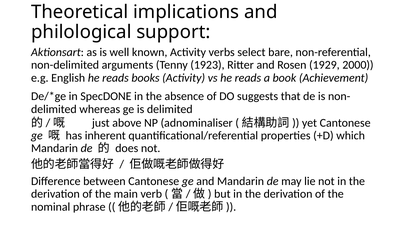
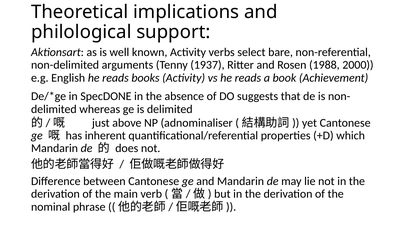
1923: 1923 -> 1937 (207, 65)
1929: 1929 -> 1988 (324, 65)
